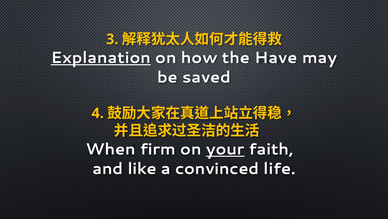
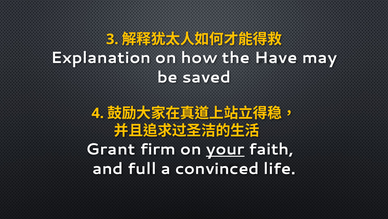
Explanation underline: present -> none (101, 58)
When: When -> Grant (111, 149)
like: like -> full (142, 168)
